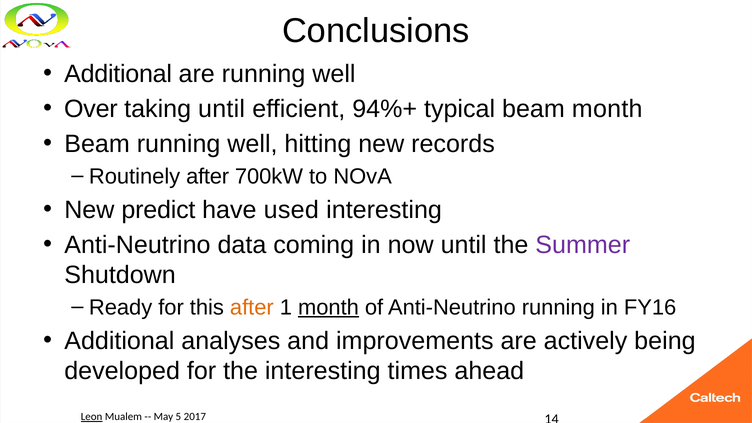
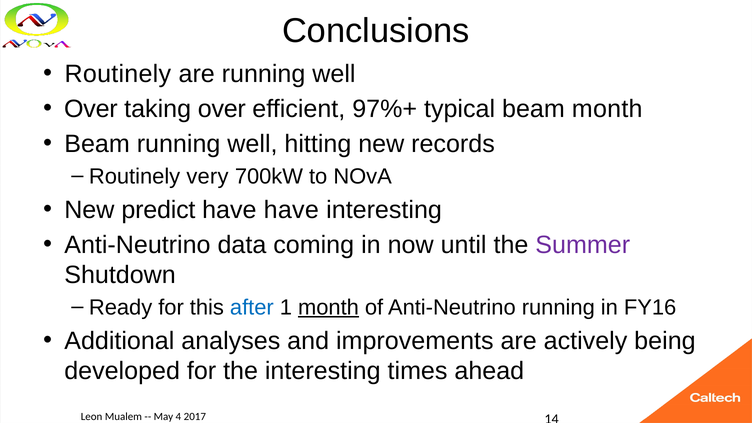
Additional: Additional -> Routinely (118, 74)
taking until: until -> over (222, 109)
94%+: 94%+ -> 97%+ (385, 109)
Routinely after: after -> very (207, 176)
have used: used -> have (291, 210)
after colour: orange -> blue (252, 307)
Leon underline: present -> none (92, 417)
5: 5 -> 4 (178, 417)
